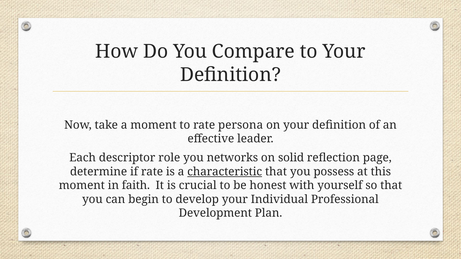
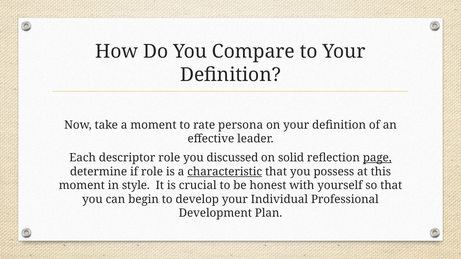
networks: networks -> discussed (232, 158)
page underline: none -> present (377, 158)
if rate: rate -> role (152, 172)
faith: faith -> style (136, 186)
